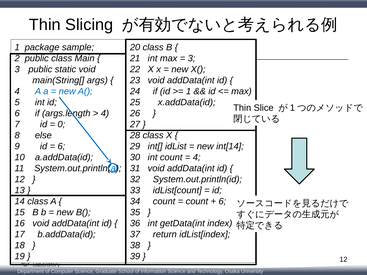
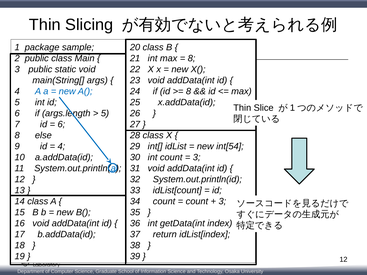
3: 3 -> 8 (192, 58)
1: 1 -> 8 (189, 91)
4: 4 -> 5 (105, 113)
0: 0 -> 6 (61, 124)
6: 6 -> 4 (61, 146)
int[14: int[14 -> int[54 (230, 146)
4: 4 -> 3 (197, 157)
6: 6 -> 3 (222, 201)
